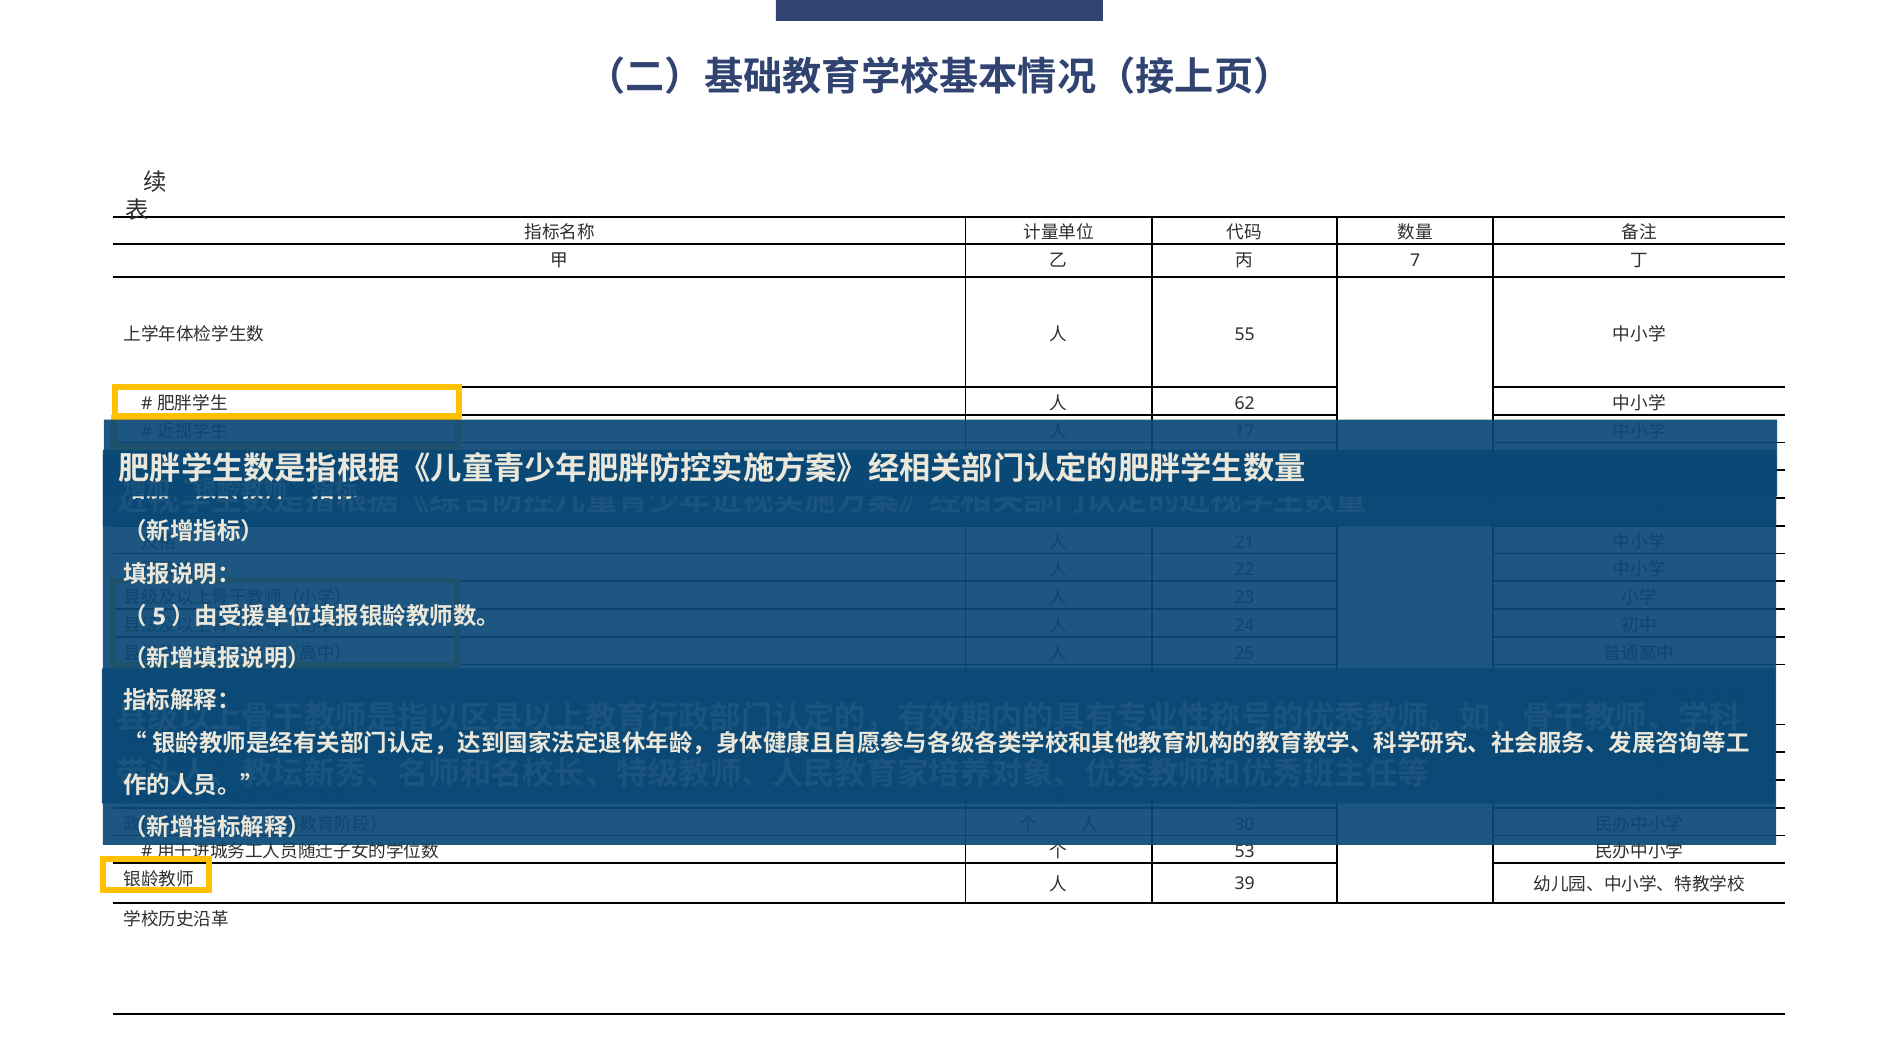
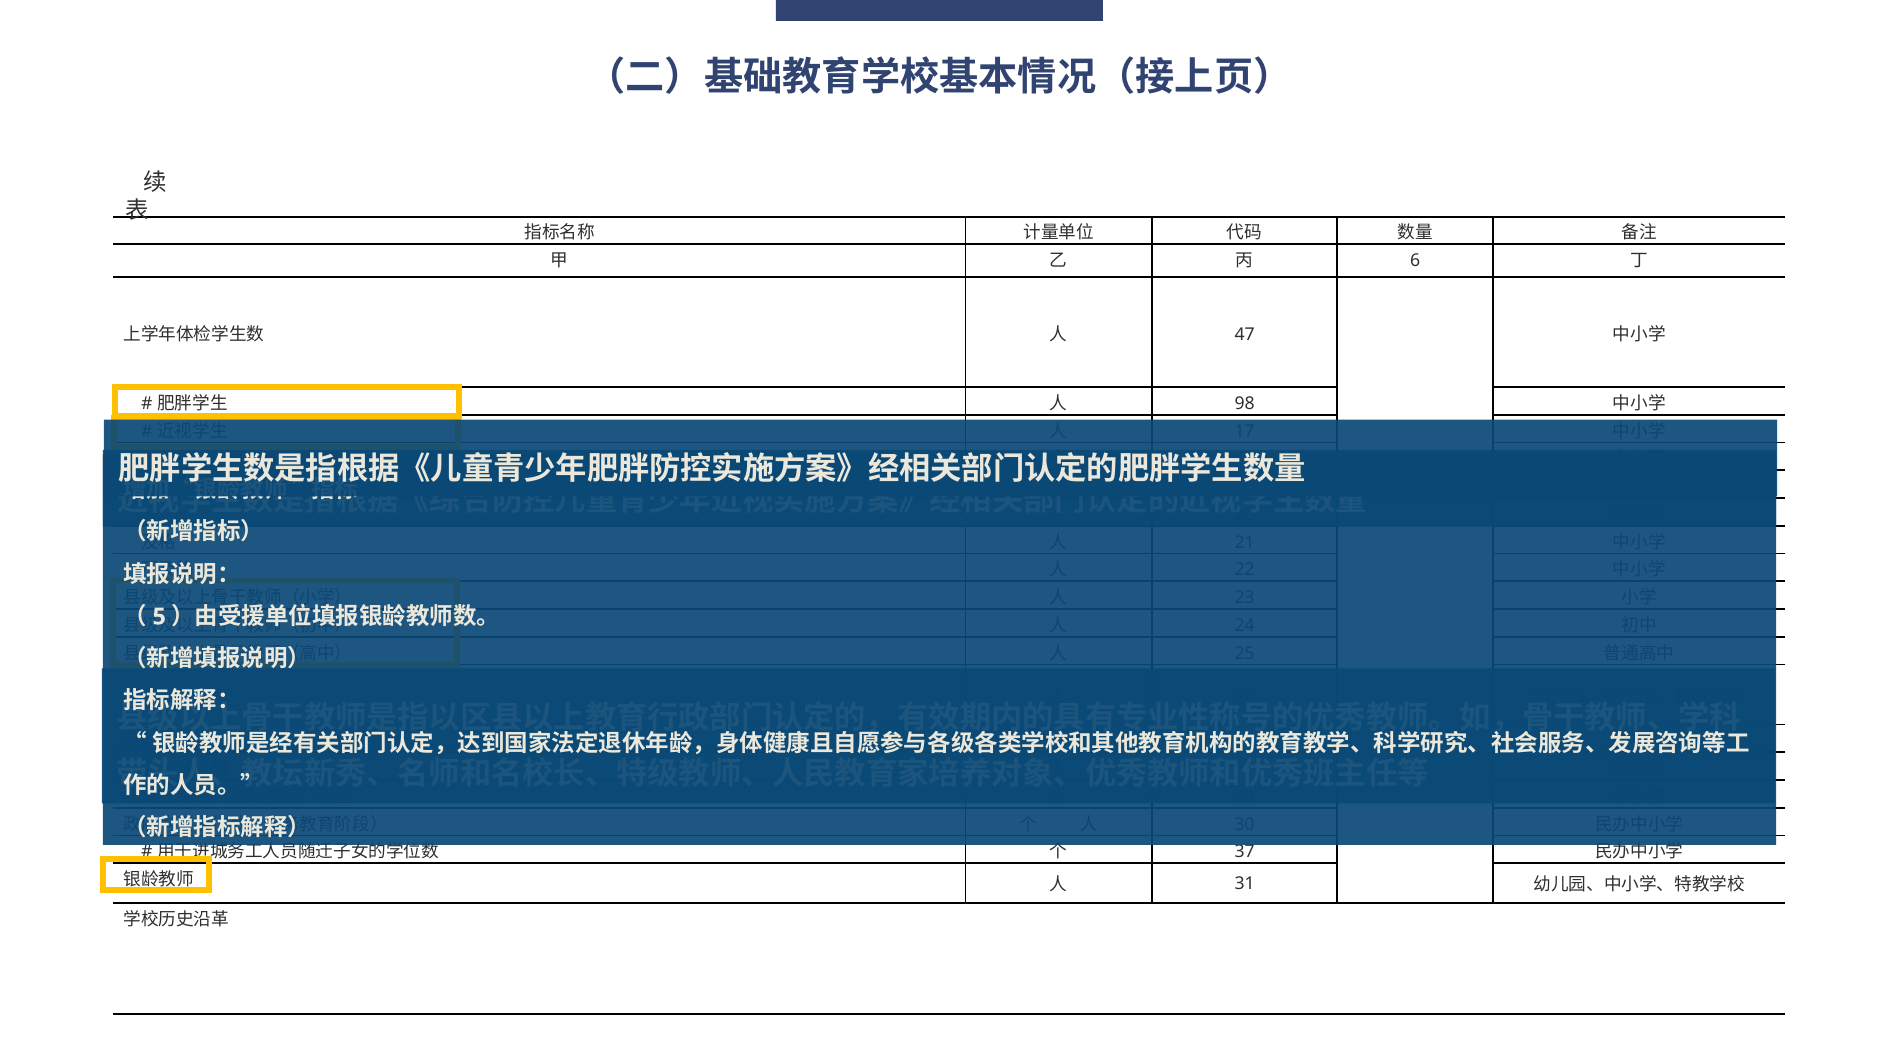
7: 7 -> 6 (1415, 261)
55: 55 -> 47 (1245, 335)
62: 62 -> 98 (1245, 404)
53: 53 -> 37 (1245, 852)
39: 39 -> 31 (1245, 883)
